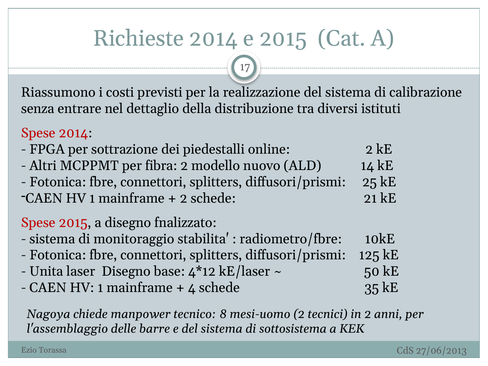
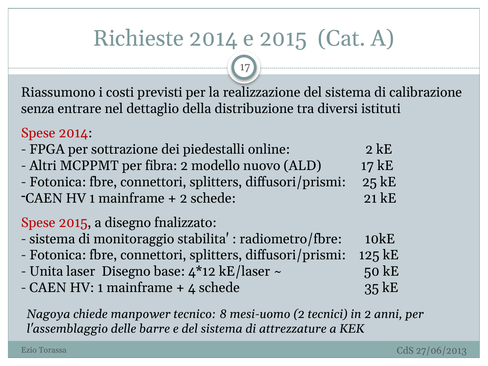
ALD 14: 14 -> 17 (367, 166)
sottosistema: sottosistema -> attrezzature (293, 329)
